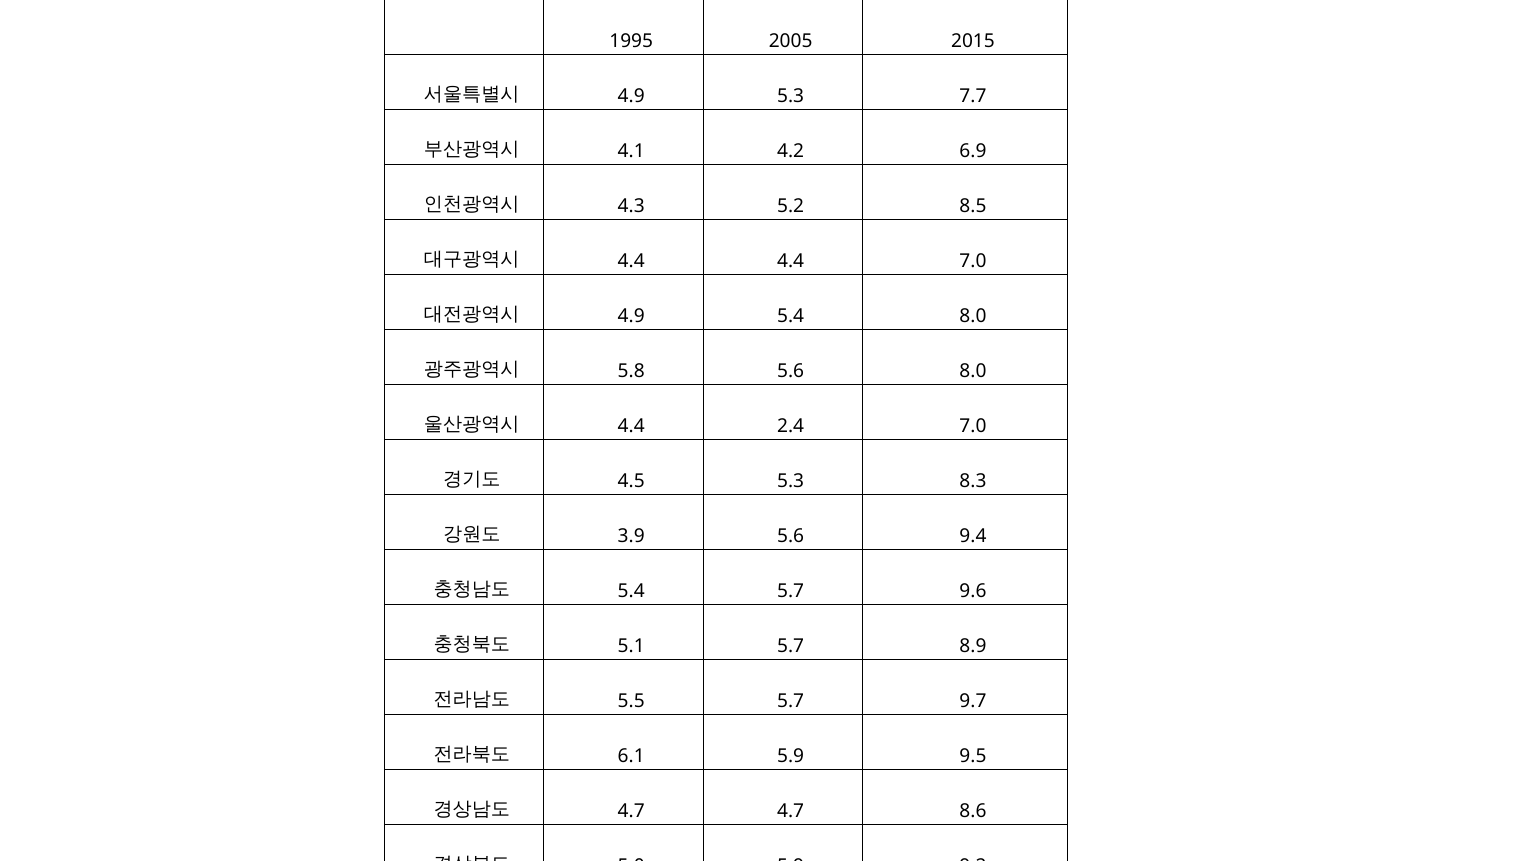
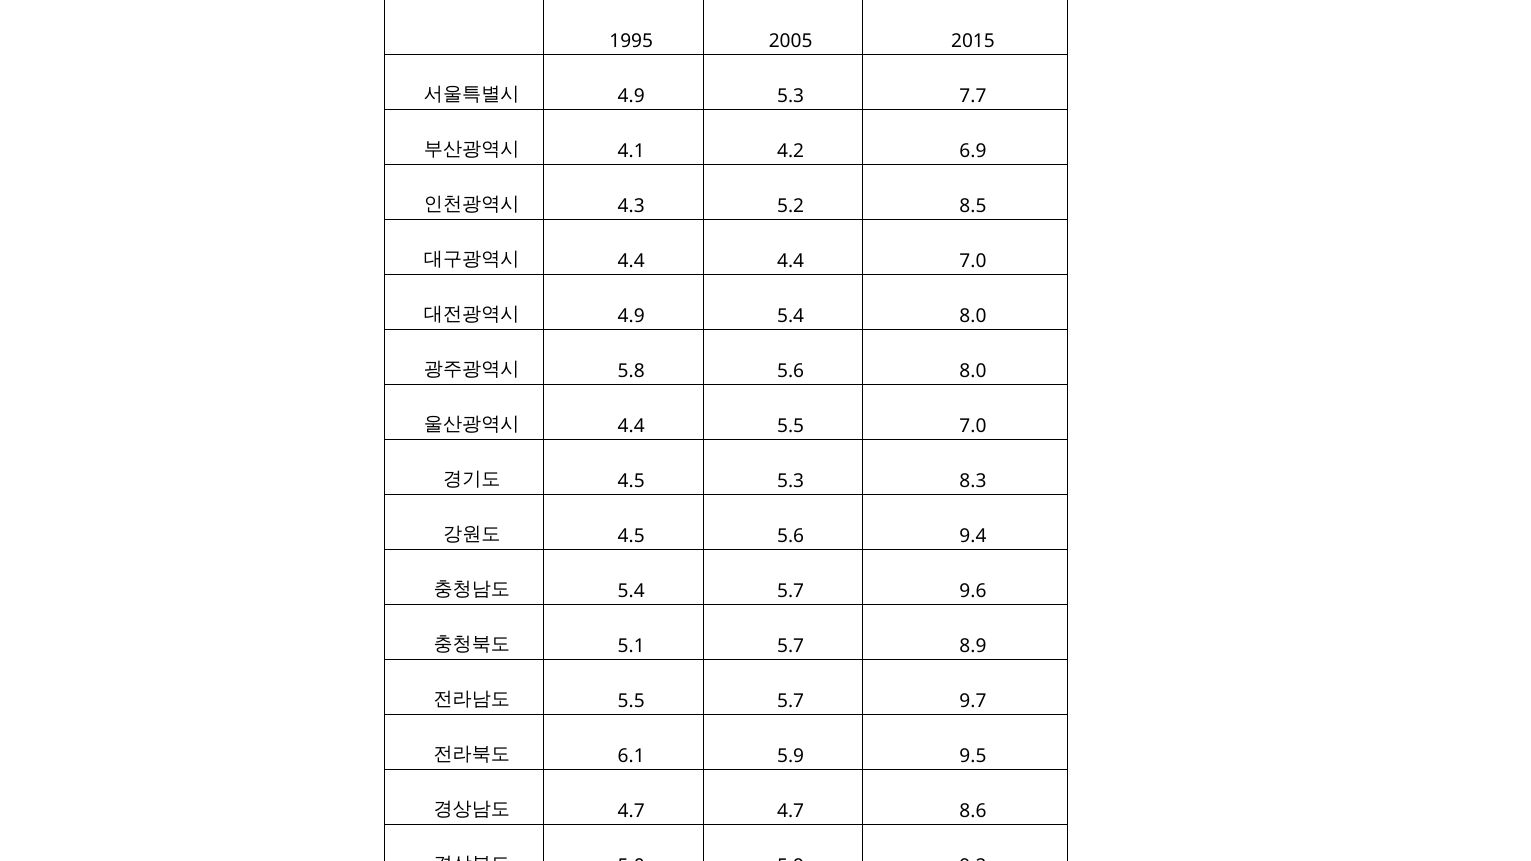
4.4 2.4: 2.4 -> 5.5 (791, 426)
3.9: 3.9 -> 4.5 (631, 536)
